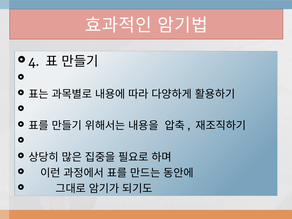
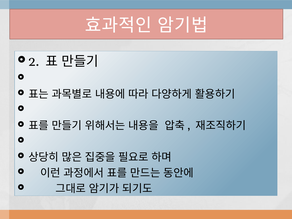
4: 4 -> 2 (34, 62)
